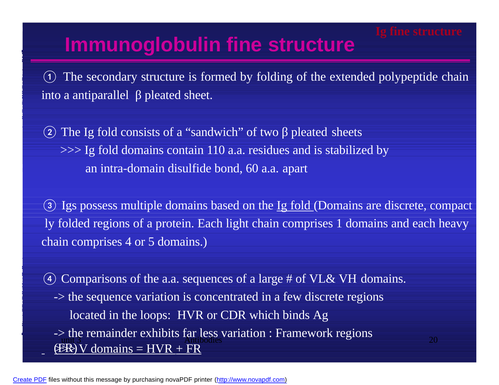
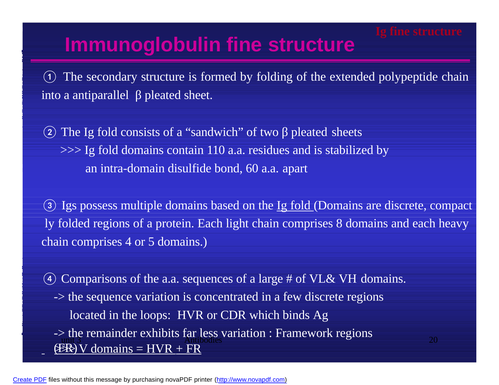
1: 1 -> 8 (339, 224)
